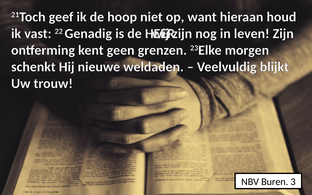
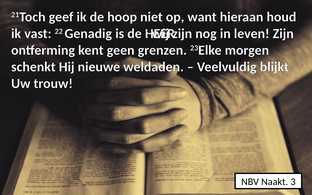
Buren: Buren -> Naakt (275, 182)
